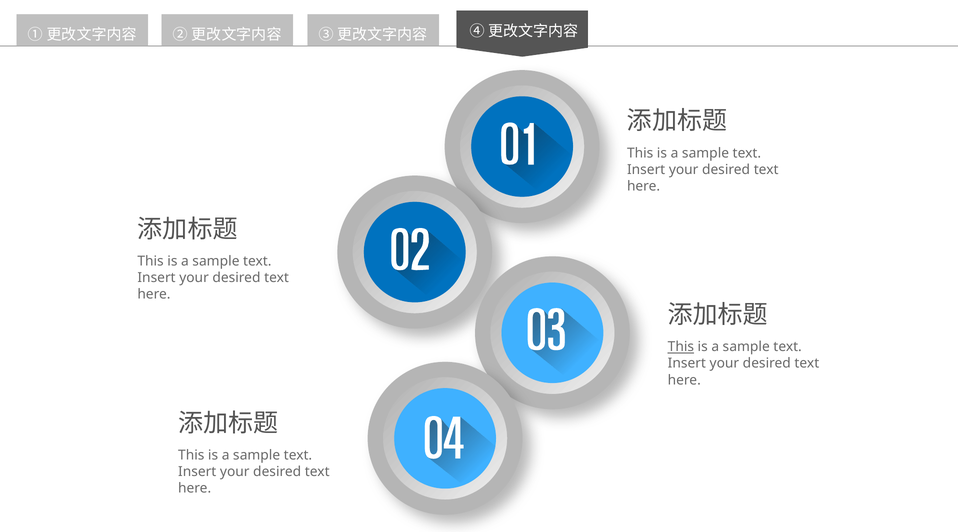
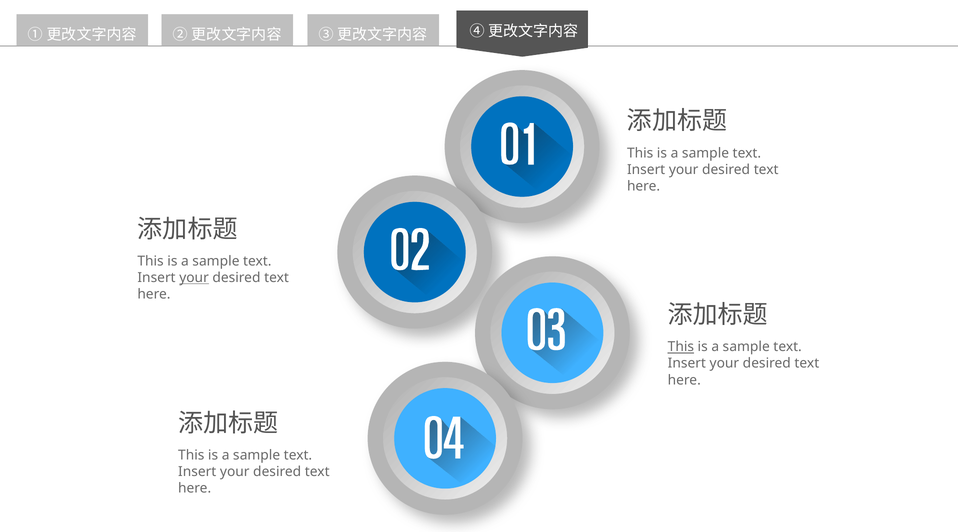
your underline: none -> present (194, 278)
